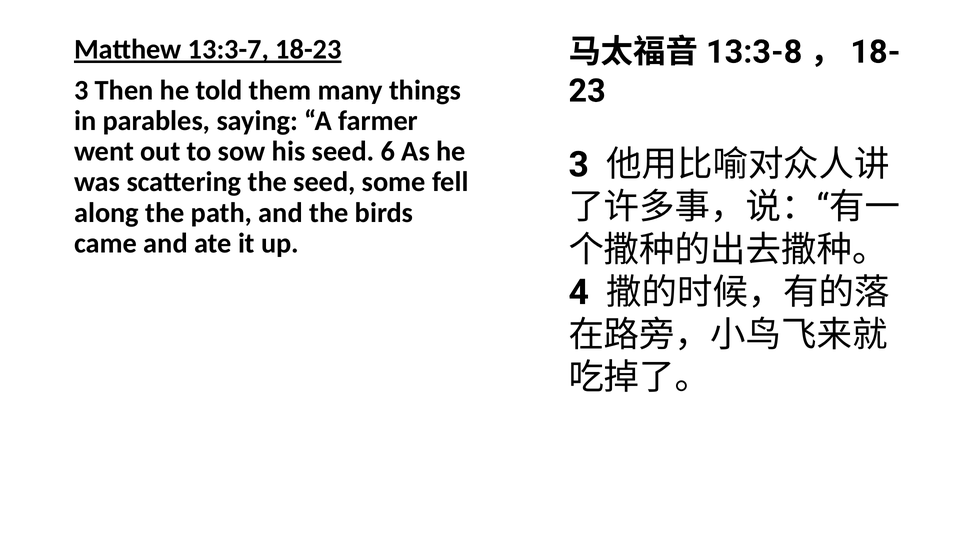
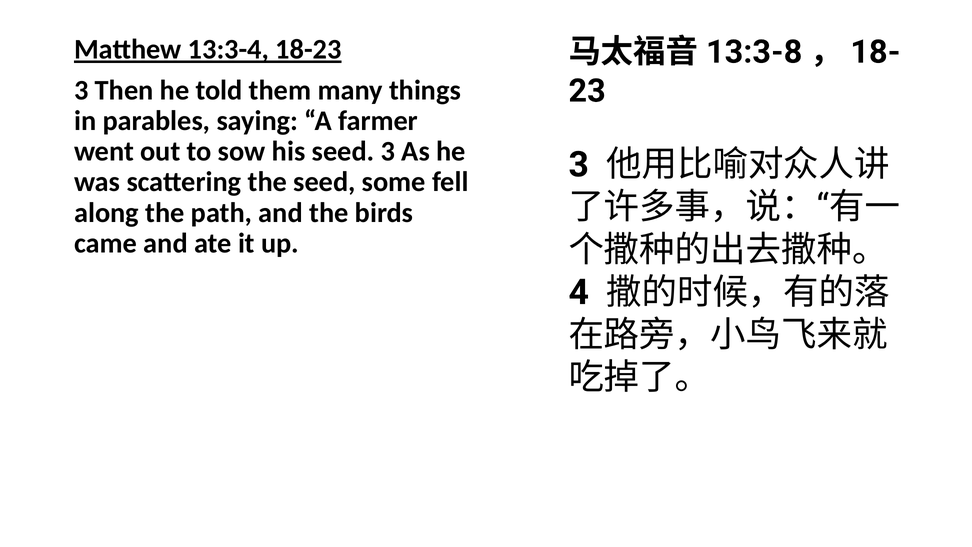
13:3-7: 13:3-7 -> 13:3-4 (228, 50)
seed 6: 6 -> 3 (388, 151)
